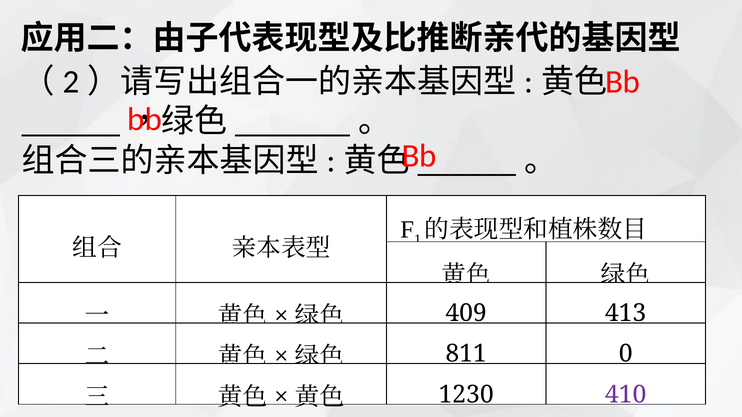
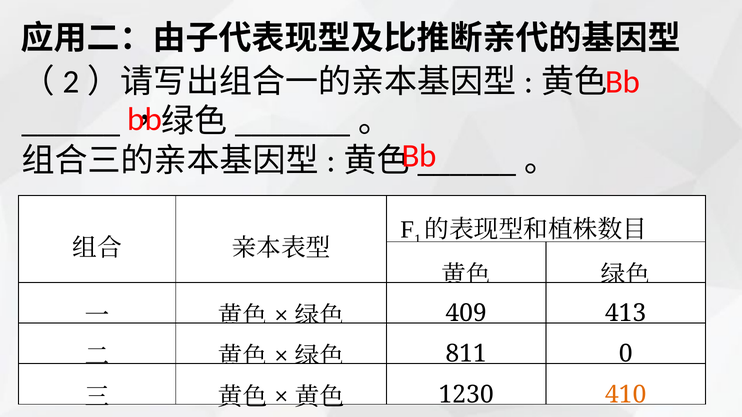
410 colour: purple -> orange (626, 395)
